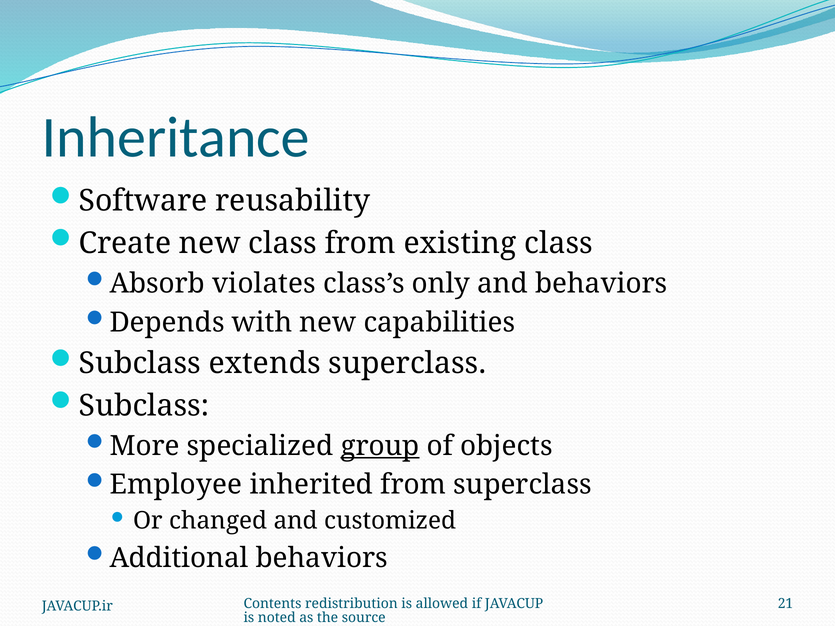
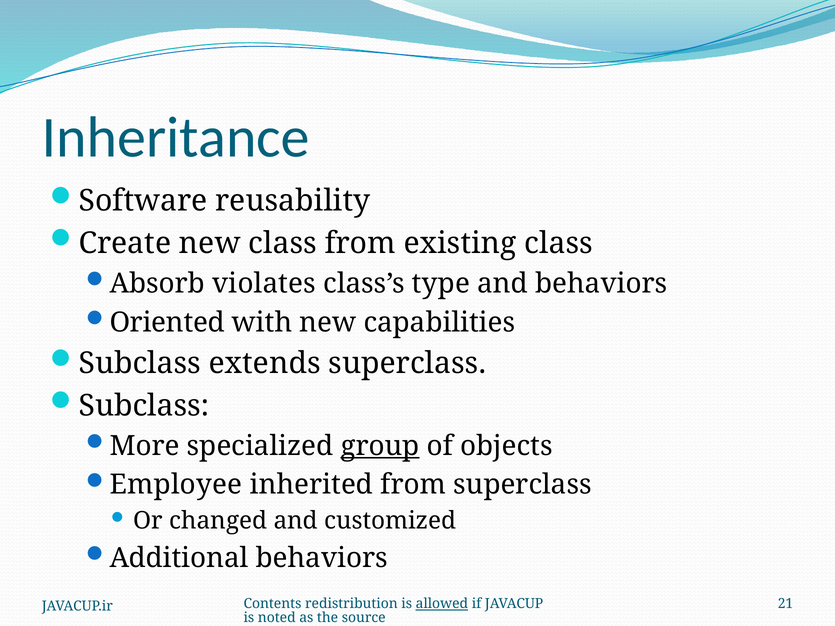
only: only -> type (441, 284)
Depends: Depends -> Oriented (167, 323)
allowed underline: none -> present (442, 604)
